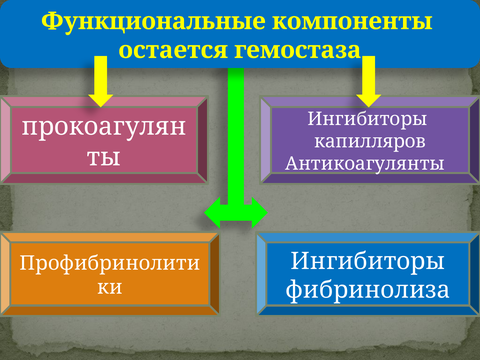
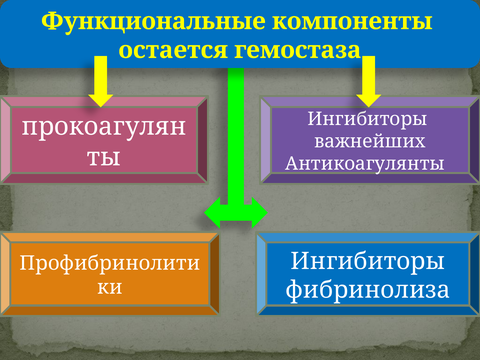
капилляров: капилляров -> важнейших (370, 141)
